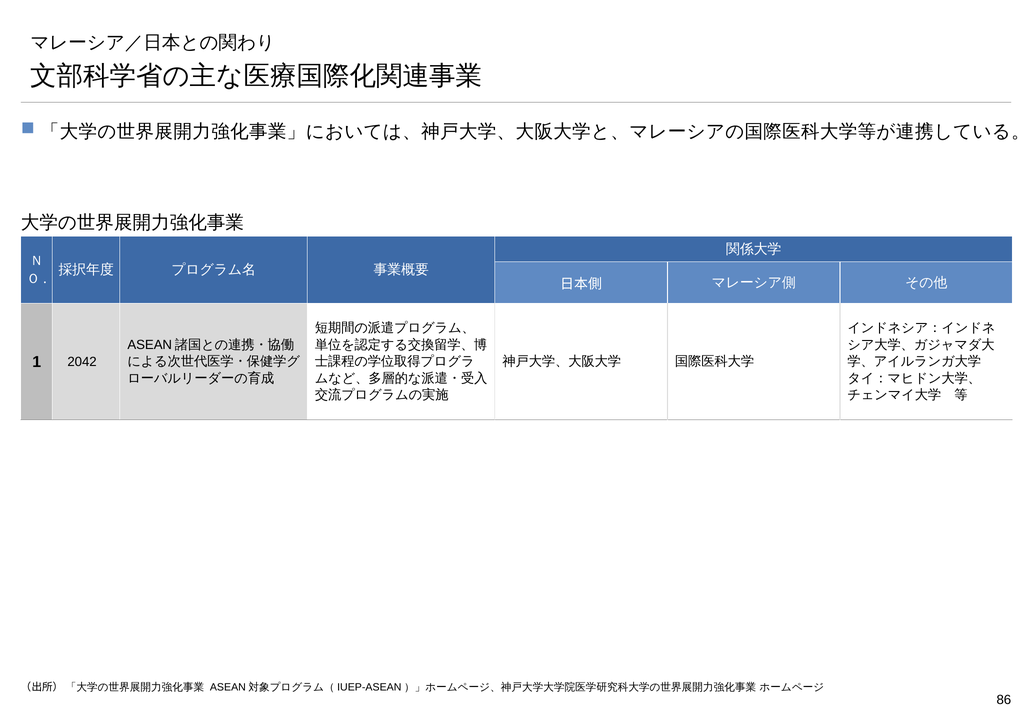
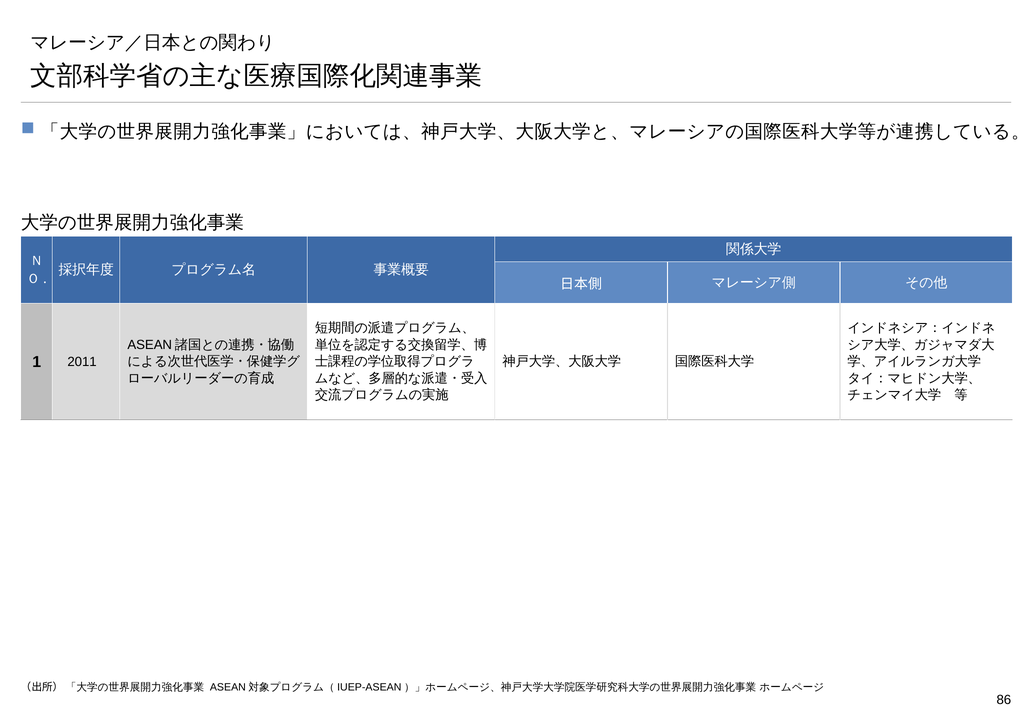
2042: 2042 -> 2011 (82, 361)
